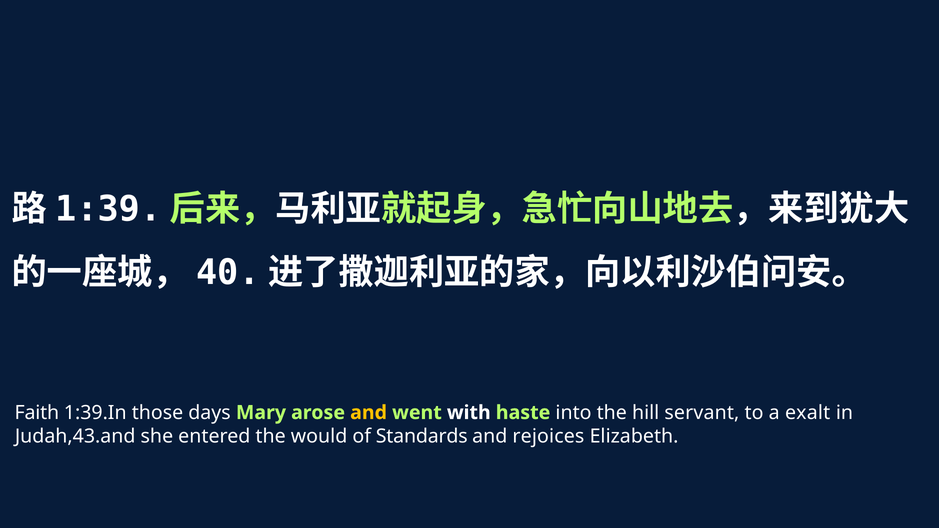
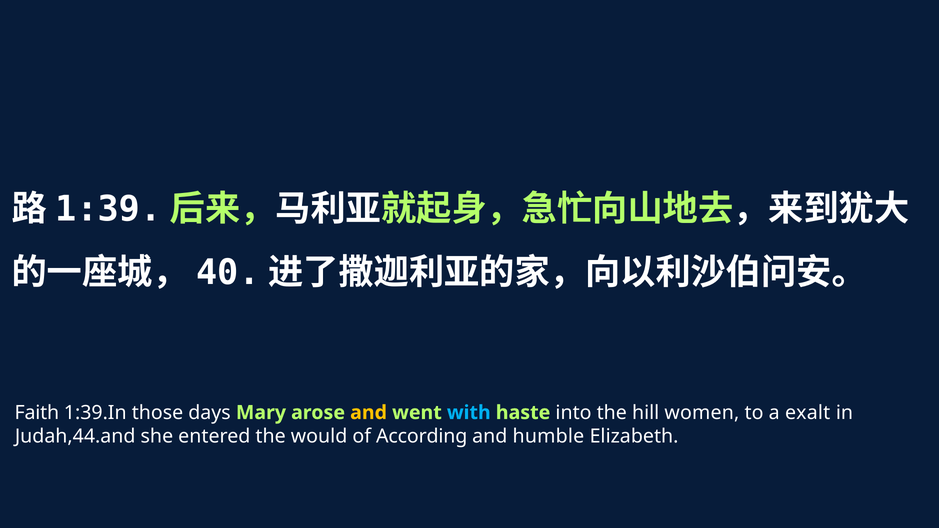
with colour: white -> light blue (469, 413)
servant: servant -> women (702, 413)
Judah,43.and: Judah,43.and -> Judah,44.and (75, 436)
Standards: Standards -> According (422, 436)
rejoices: rejoices -> humble (548, 436)
